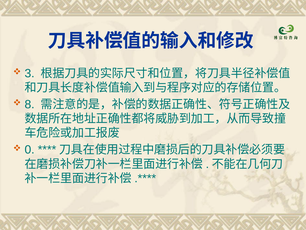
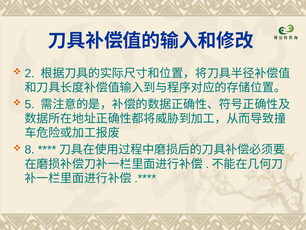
3: 3 -> 2 (30, 73)
8: 8 -> 5 (30, 104)
0: 0 -> 8 (30, 149)
